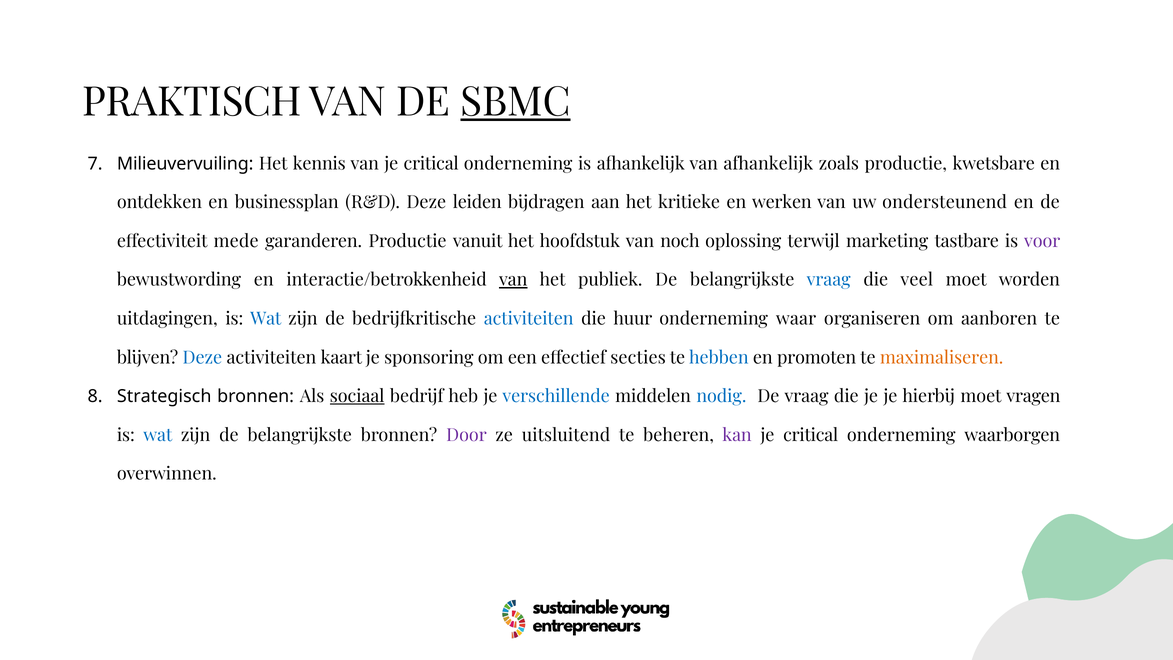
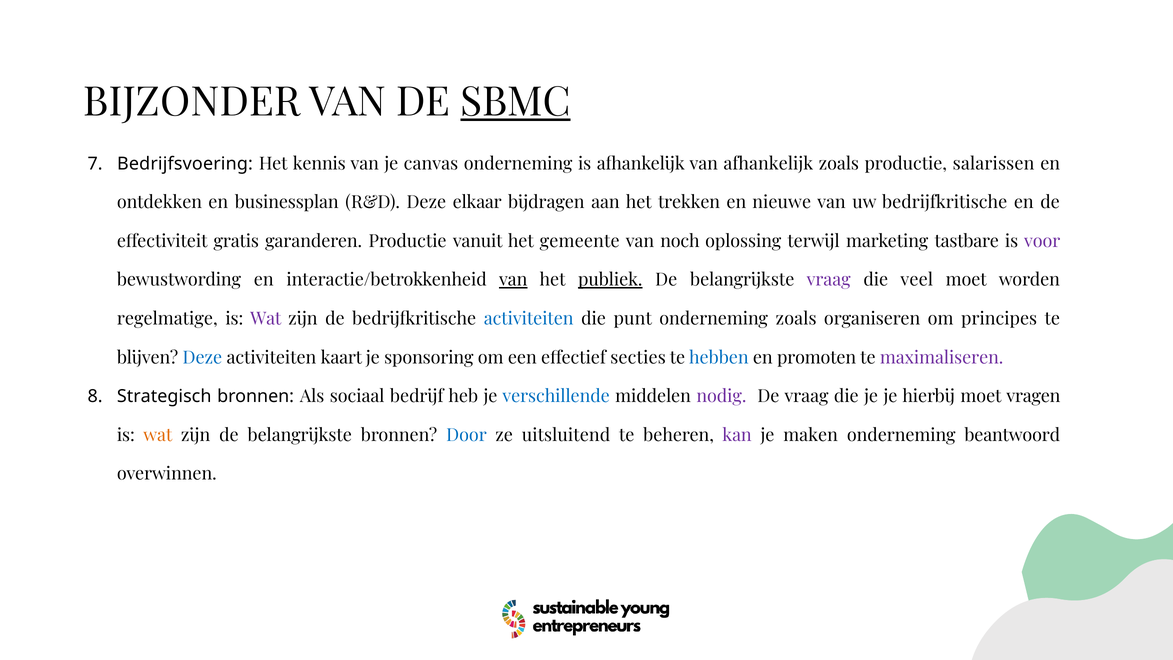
PRAKTISCH: PRAKTISCH -> BIJZONDER (192, 102)
Milieuvervuiling: Milieuvervuiling -> Bedrijfsvoering (185, 164)
van je critical: critical -> canvas (431, 164)
kwetsbare: kwetsbare -> salarissen (994, 164)
leiden: leiden -> elkaar (477, 202)
kritieke: kritieke -> trekken (689, 202)
werken: werken -> nieuwe (782, 202)
uw ondersteunend: ondersteunend -> bedrijfkritische (945, 202)
mede: mede -> gratis (236, 241)
hoofdstuk: hoofdstuk -> gemeente (580, 241)
publiek underline: none -> present (610, 280)
vraag colour: blue -> purple (829, 280)
uitdagingen: uitdagingen -> regelmatige (167, 319)
Wat colour: blue -> purple (266, 319)
huur: huur -> punt (633, 319)
onderneming waar: waar -> zoals (796, 319)
aanboren: aanboren -> principes (999, 319)
maximaliseren colour: orange -> purple (942, 358)
sociaal underline: present -> none (357, 396)
nodig colour: blue -> purple (721, 396)
wat colour: blue -> orange (158, 435)
Door colour: purple -> blue (466, 435)
critical: critical -> maken (811, 435)
waarborgen: waarborgen -> beantwoord (1012, 435)
